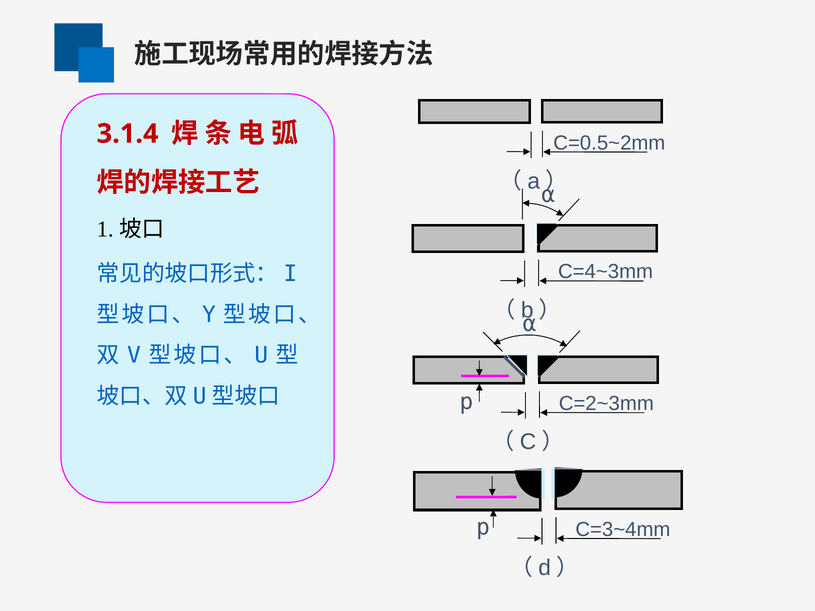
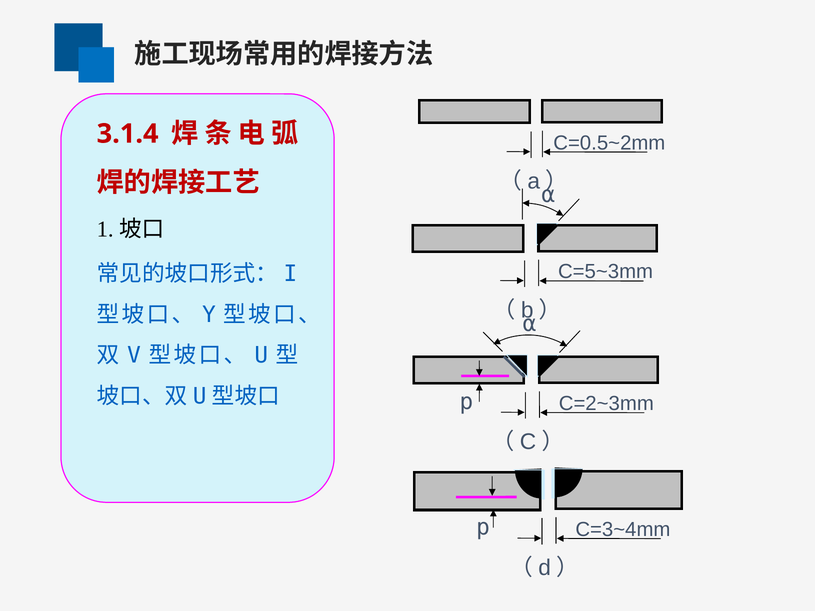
C=4~3mm: C=4~3mm -> C=5~3mm (606, 272)
